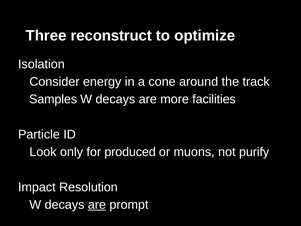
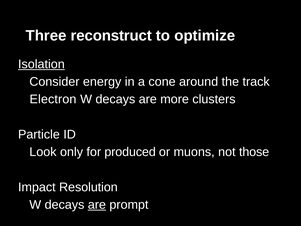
Isolation underline: none -> present (41, 64)
Samples: Samples -> Electron (53, 99)
facilities: facilities -> clusters (214, 99)
purify: purify -> those (254, 152)
